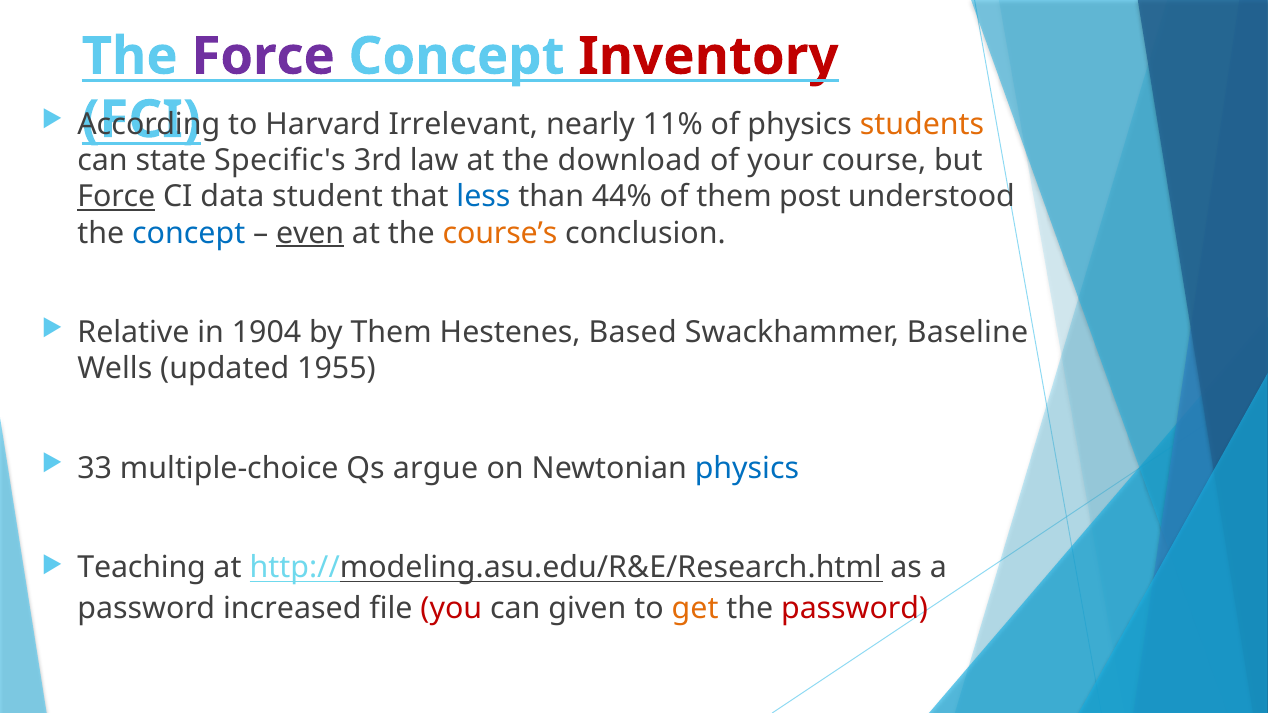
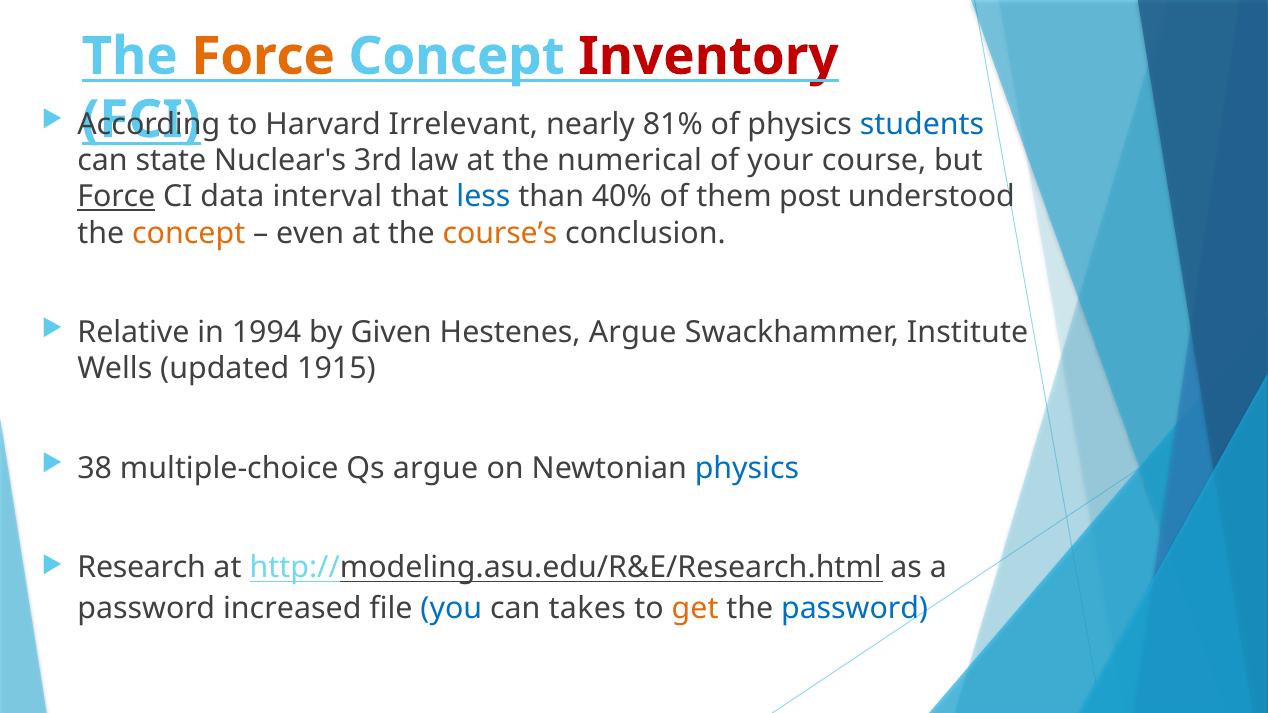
Force colour: purple -> orange (263, 56)
11%: 11% -> 81% (673, 124)
students colour: orange -> blue (922, 124)
Specific's: Specific's -> Nuclear's (280, 161)
download: download -> numerical (630, 161)
student: student -> interval (327, 197)
44%: 44% -> 40% (622, 197)
concept colour: blue -> orange (189, 233)
even underline: present -> none (310, 233)
1904: 1904 -> 1994 (267, 333)
by Them: Them -> Given (391, 333)
Hestenes Based: Based -> Argue (633, 333)
Baseline: Baseline -> Institute (968, 333)
1955: 1955 -> 1915 (336, 369)
33: 33 -> 38 (95, 468)
Teaching: Teaching -> Research (142, 568)
you colour: red -> blue (451, 609)
given: given -> takes (587, 609)
password colour: red -> blue (855, 609)
